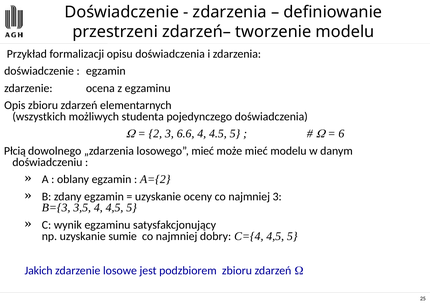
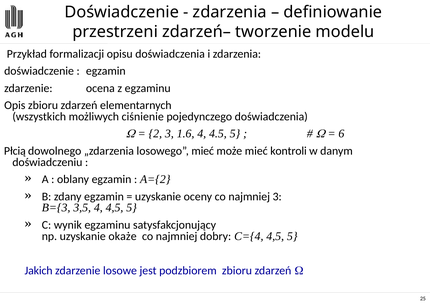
studenta: studenta -> ciśnienie (143, 117)
6.6: 6.6 -> 1.6 (186, 134)
mieć modelu: modelu -> kontroli (289, 151)
sumie: sumie -> okaże (123, 236)
